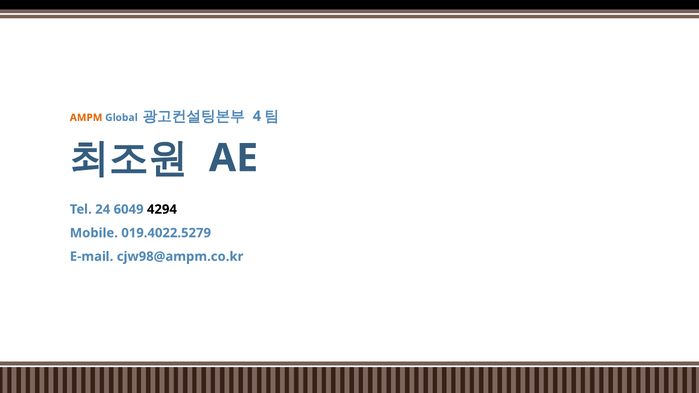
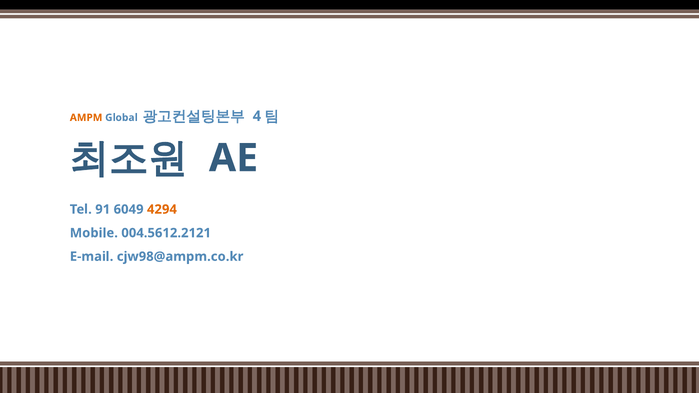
24: 24 -> 91 (103, 210)
4294 colour: black -> orange (162, 210)
019.4022.5279: 019.4022.5279 -> 004.5612.2121 (166, 233)
